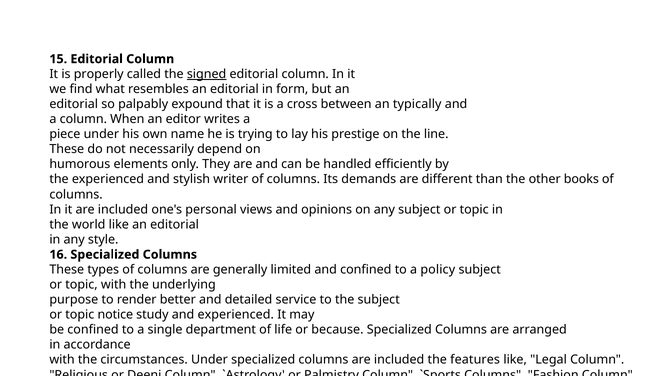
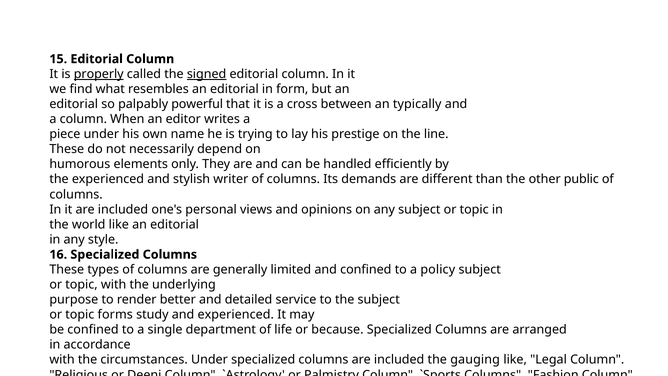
properly underline: none -> present (99, 74)
expound: expound -> powerful (197, 104)
books: books -> public (581, 179)
notice: notice -> forms (115, 315)
features: features -> gauging (475, 360)
